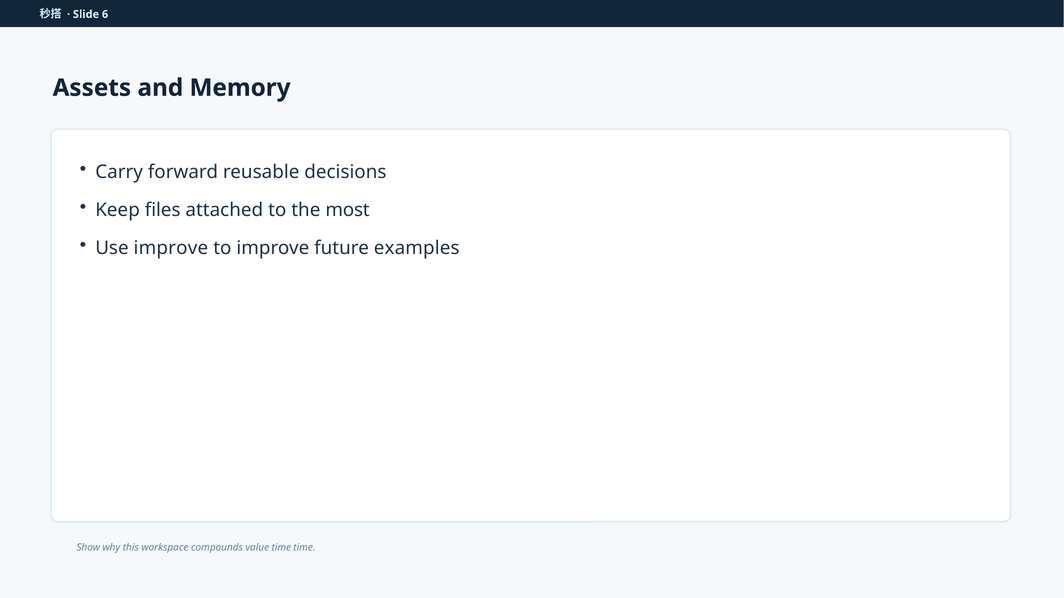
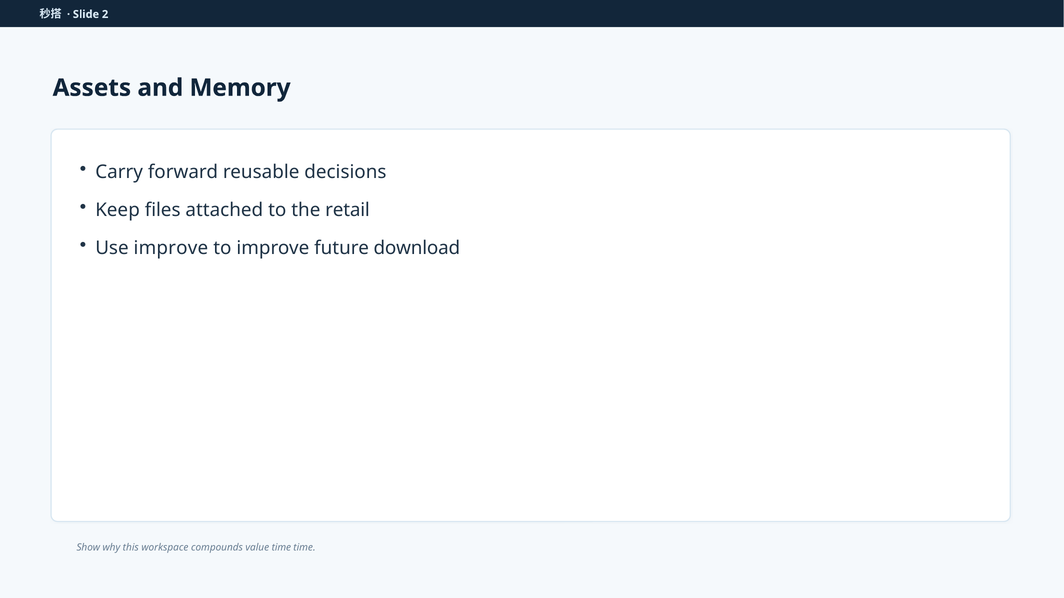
6: 6 -> 2 (105, 14)
most: most -> retail (348, 210)
examples: examples -> download (417, 248)
